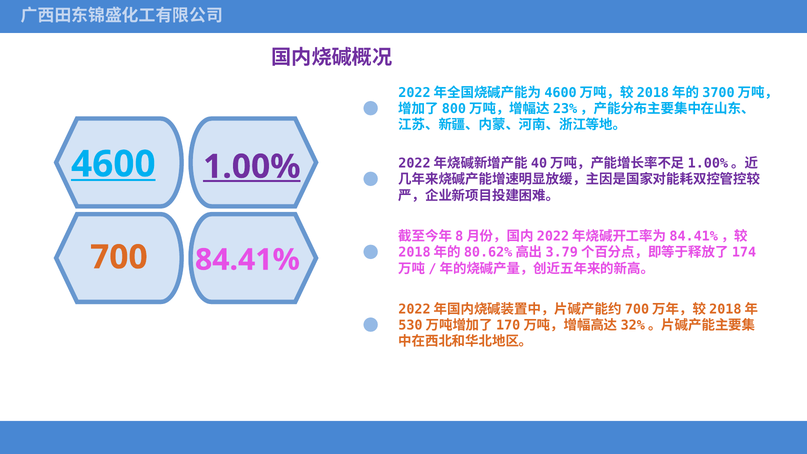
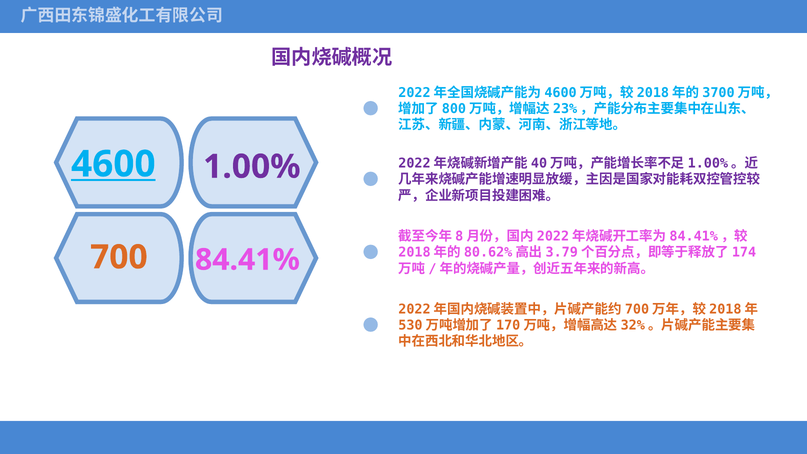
1.00% underline: present -> none (252, 167)
